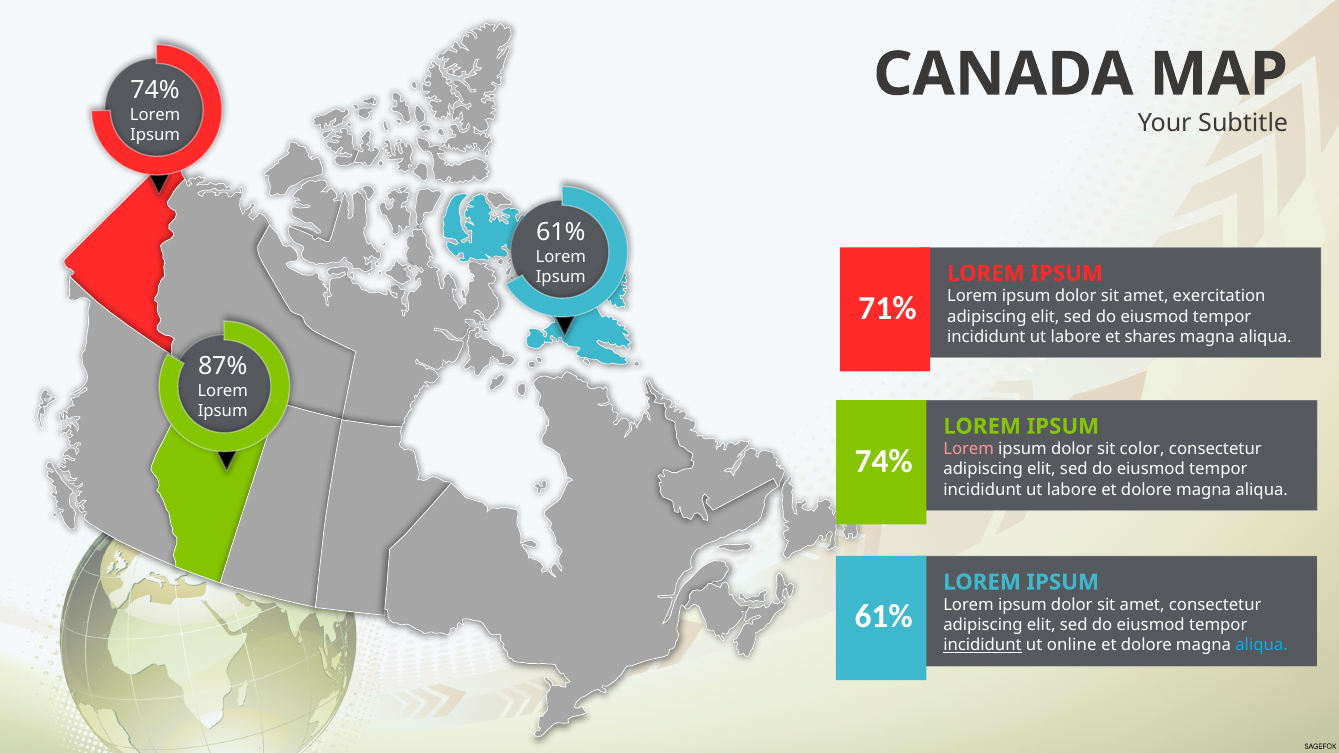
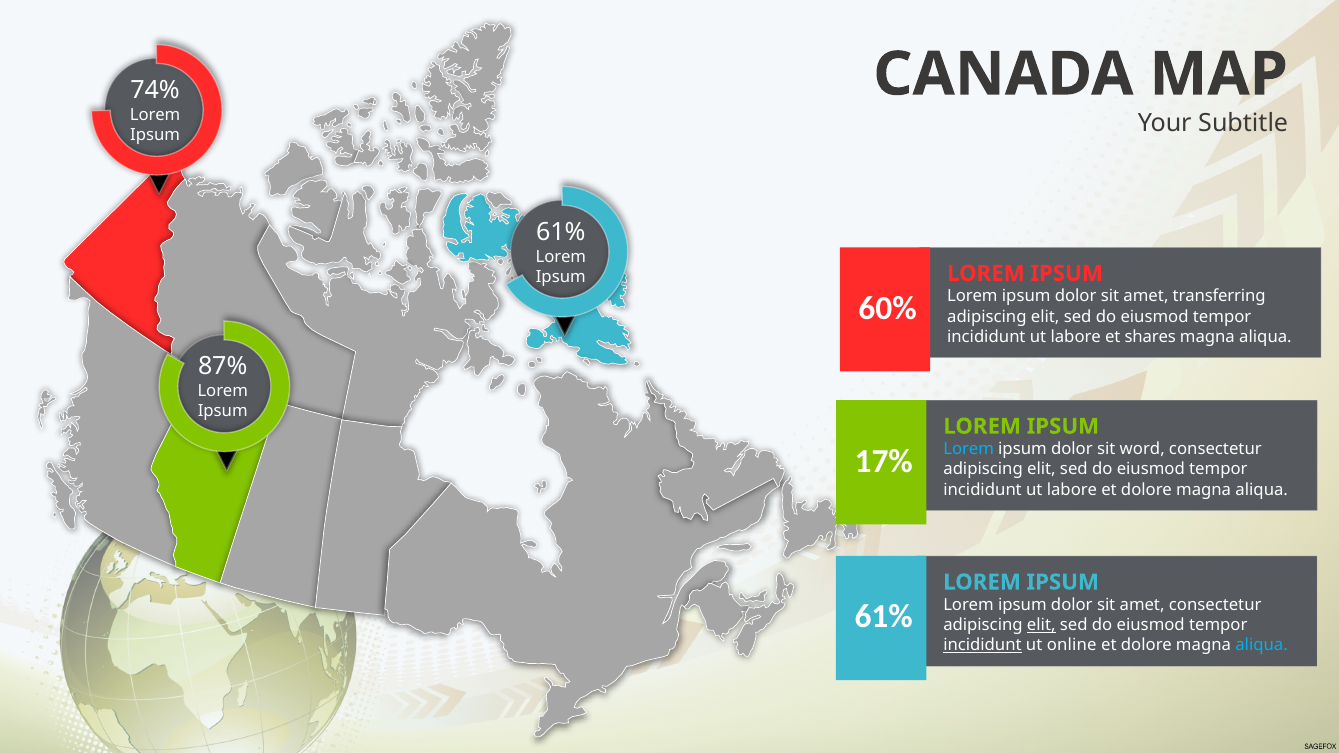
exercitation: exercitation -> transferring (1219, 297)
71%: 71% -> 60% (888, 308)
Lorem colour: pink -> light blue (969, 449)
color: color -> word (1142, 449)
74%: 74% -> 17% (884, 461)
elit underline: none -> present (1041, 625)
